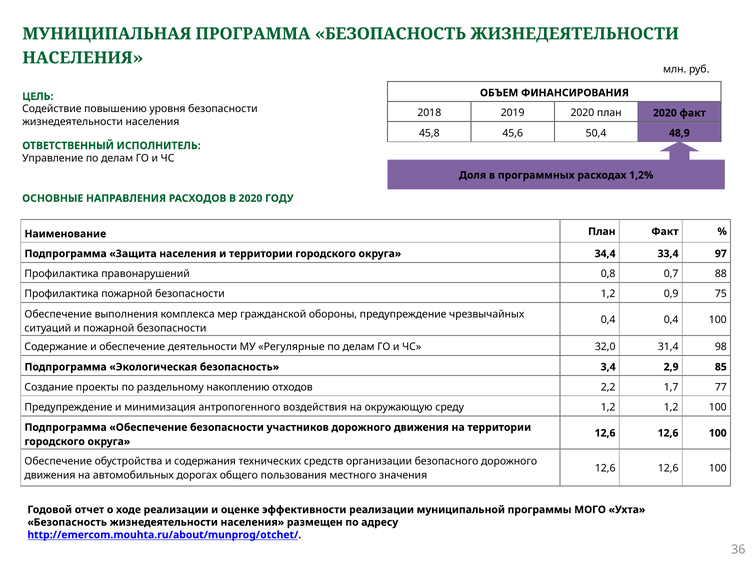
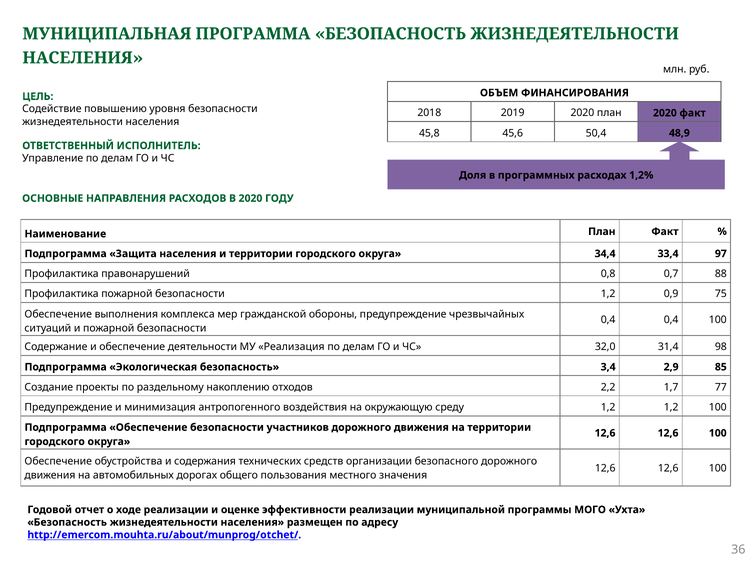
Регулярные: Регулярные -> Реализация (291, 347)
